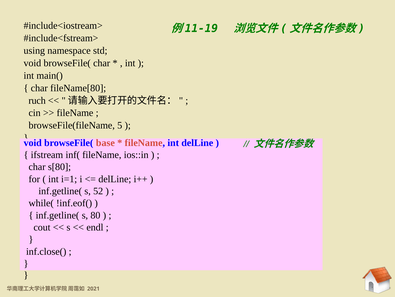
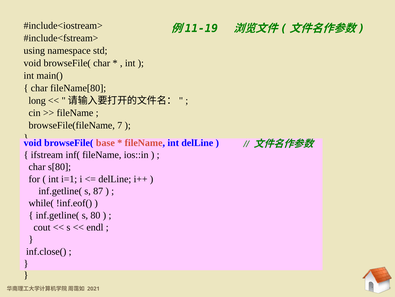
ruch: ruch -> long (37, 100)
5: 5 -> 7 (120, 125)
52: 52 -> 87 (98, 191)
